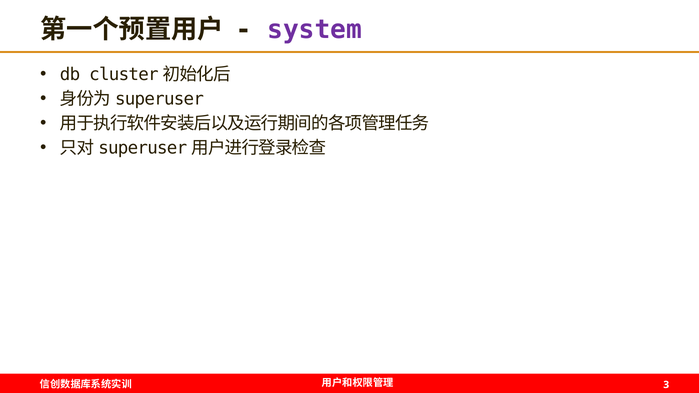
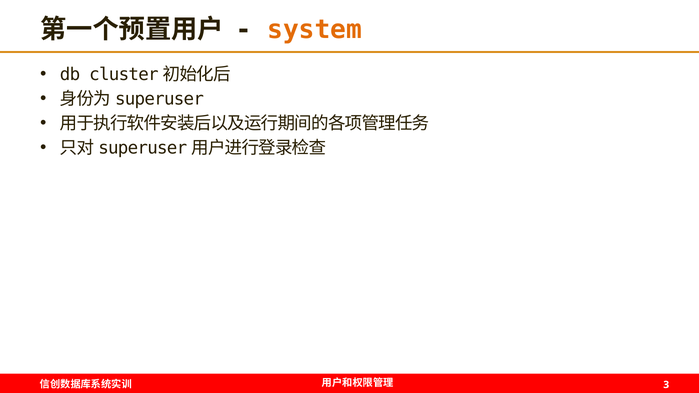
system colour: purple -> orange (315, 30)
